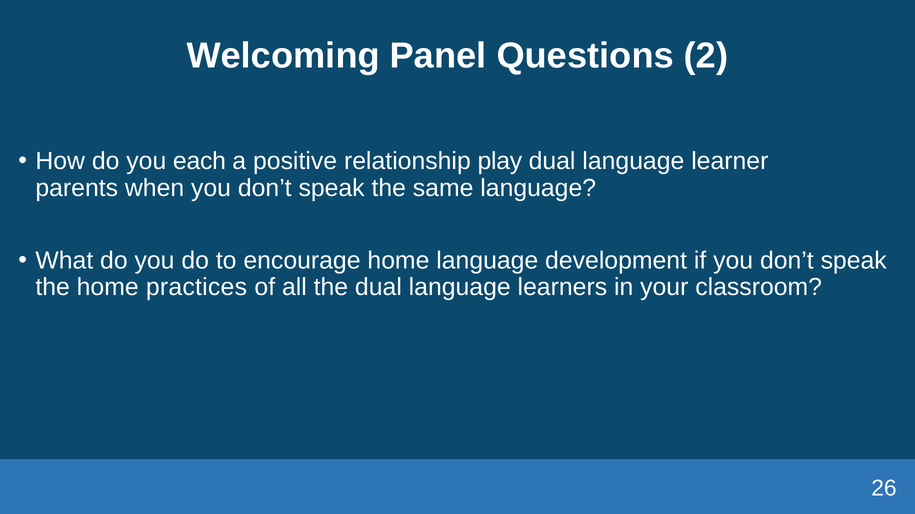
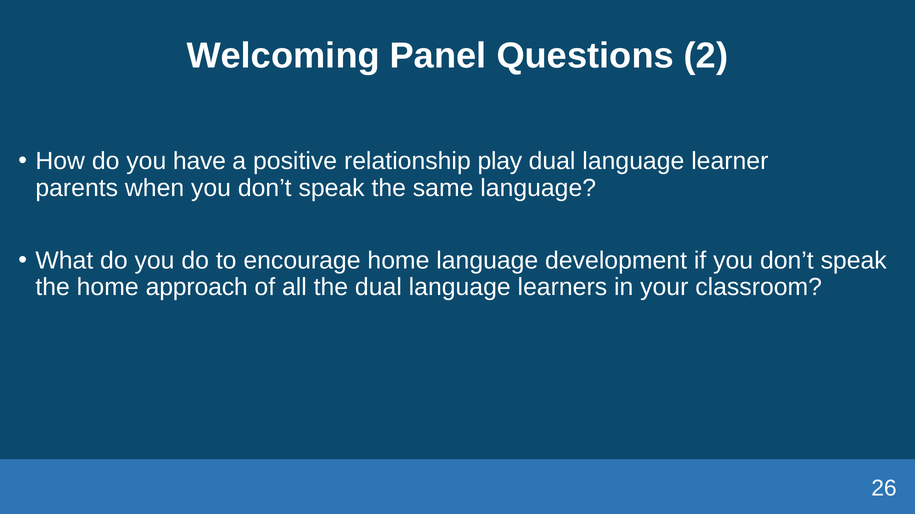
each: each -> have (199, 161)
practices: practices -> approach (197, 288)
